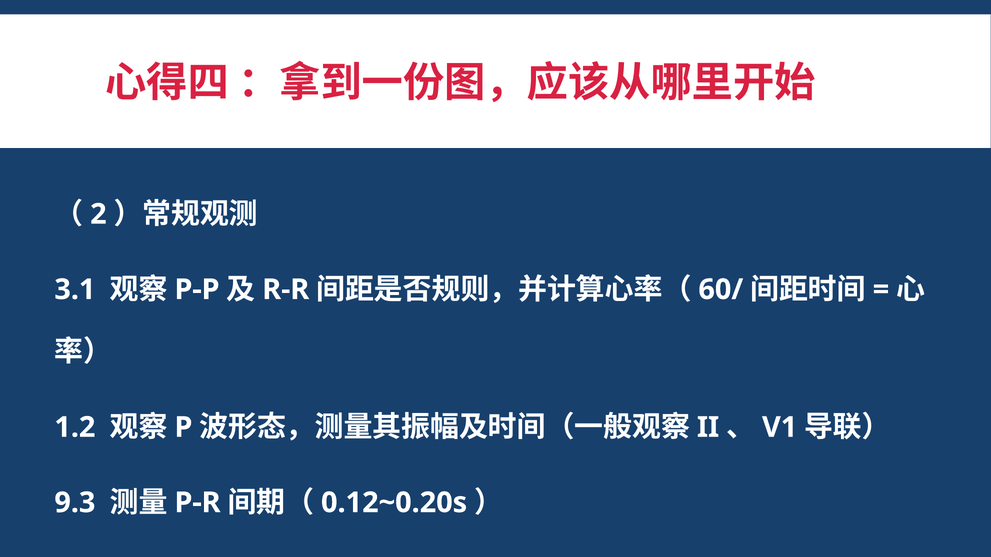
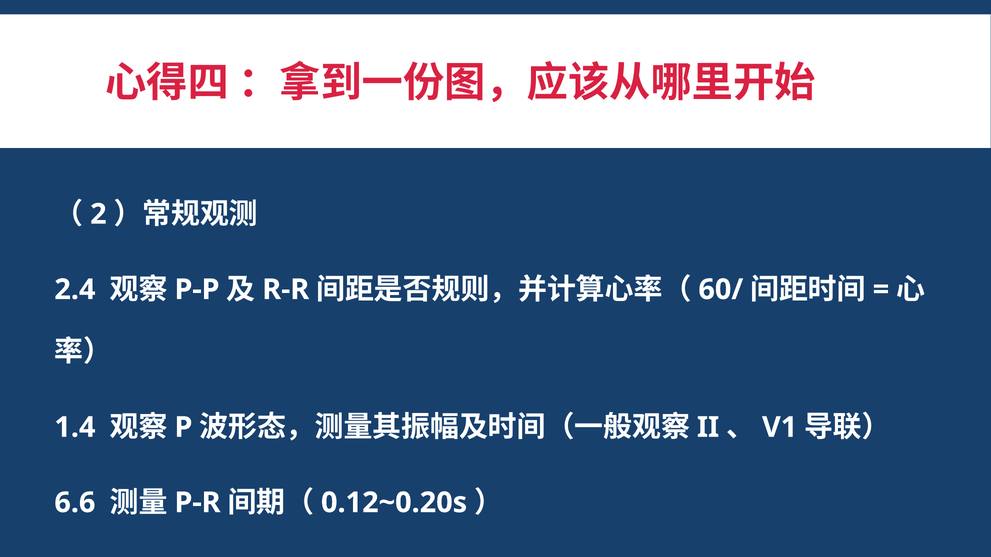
3.1: 3.1 -> 2.4 (75, 290)
1.2: 1.2 -> 1.4 (75, 428)
9.3: 9.3 -> 6.6 (75, 503)
